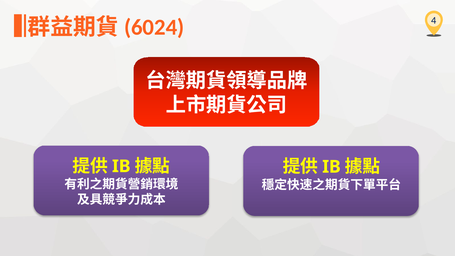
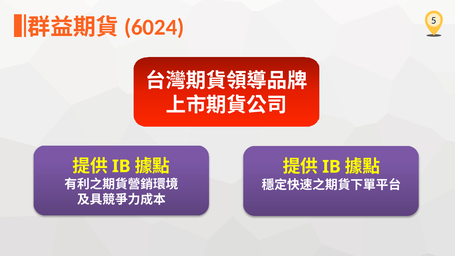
4: 4 -> 5 (434, 20)
